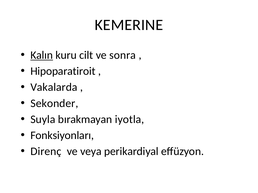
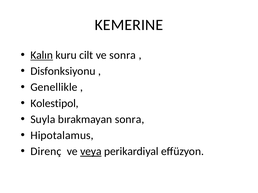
Hipoparatiroit: Hipoparatiroit -> Disfonksiyonu (63, 71)
Vakalarda: Vakalarda -> Genellikle (54, 87)
Sekonder: Sekonder -> Kolestipol (55, 104)
bırakmayan iyotla: iyotla -> sonra (130, 120)
Fonksiyonları: Fonksiyonları -> Hipotalamus (62, 136)
veya underline: none -> present (91, 152)
